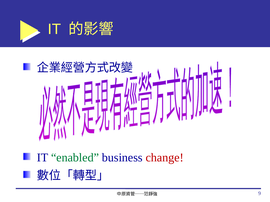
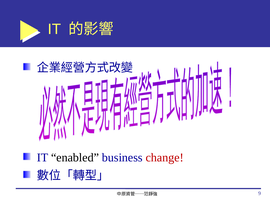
enabled colour: green -> black (75, 158)
